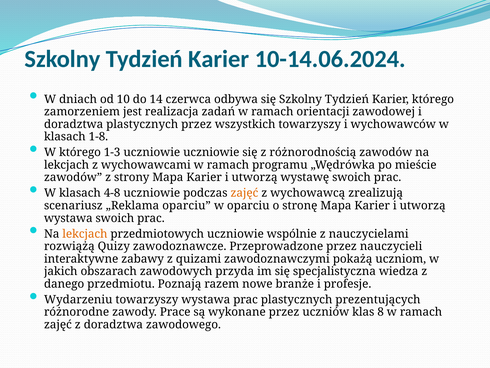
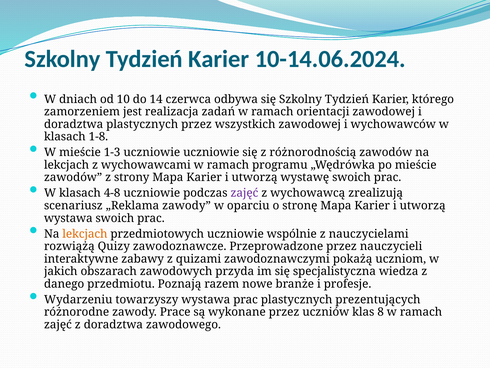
wszystkich towarzyszy: towarzyszy -> zawodowej (310, 124)
W którego: którego -> mieście (80, 152)
zajęć colour: orange -> purple (244, 193)
„Reklama oparciu: oparciu -> zawody (187, 205)
